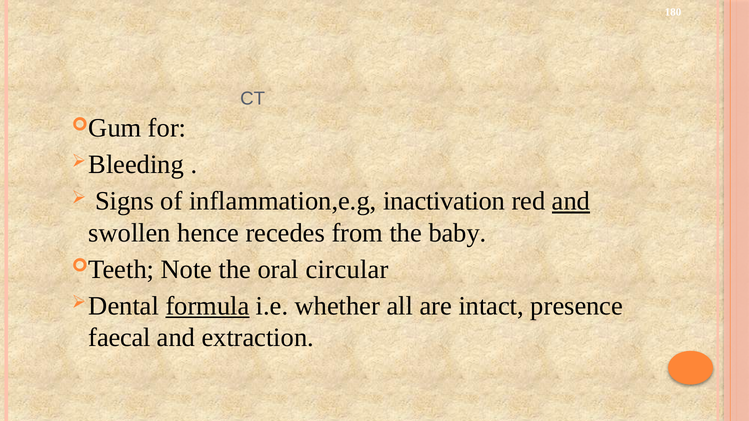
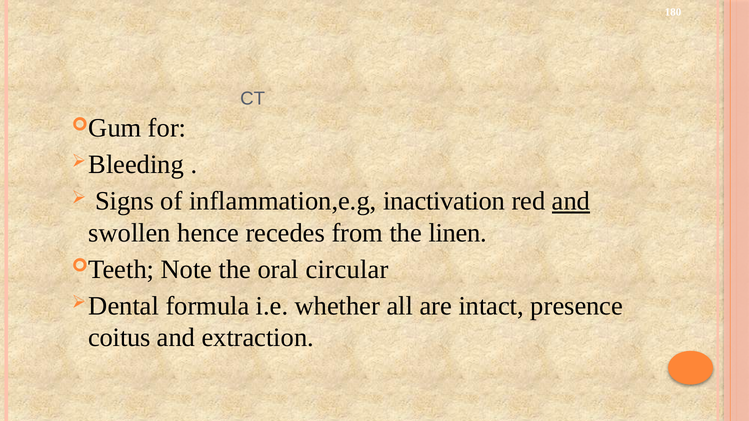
baby: baby -> linen (458, 233)
formula underline: present -> none (207, 306)
faecal: faecal -> coitus (119, 338)
